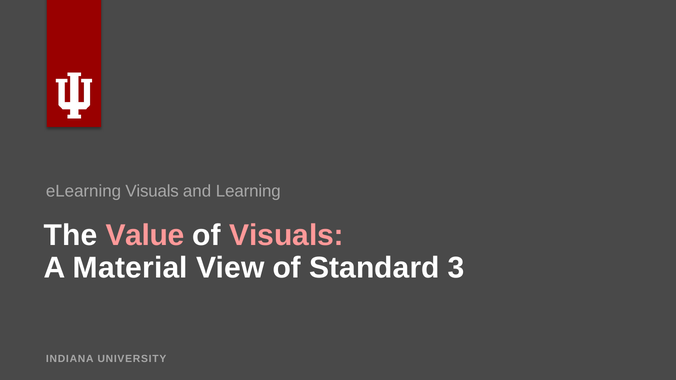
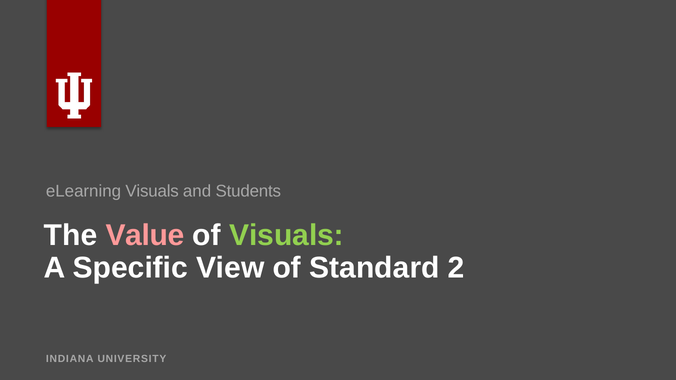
Learning: Learning -> Students (248, 191)
Visuals colour: pink -> light green (287, 236)
Material: Material -> Specific (130, 268)
3: 3 -> 2 (456, 268)
